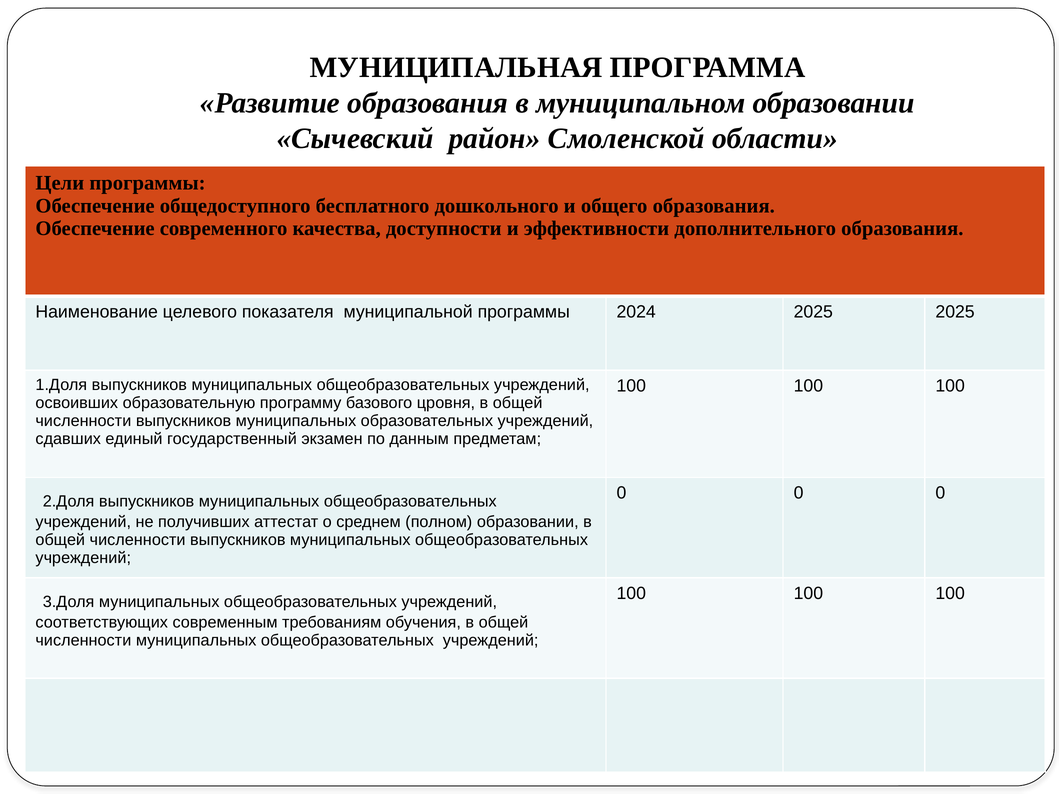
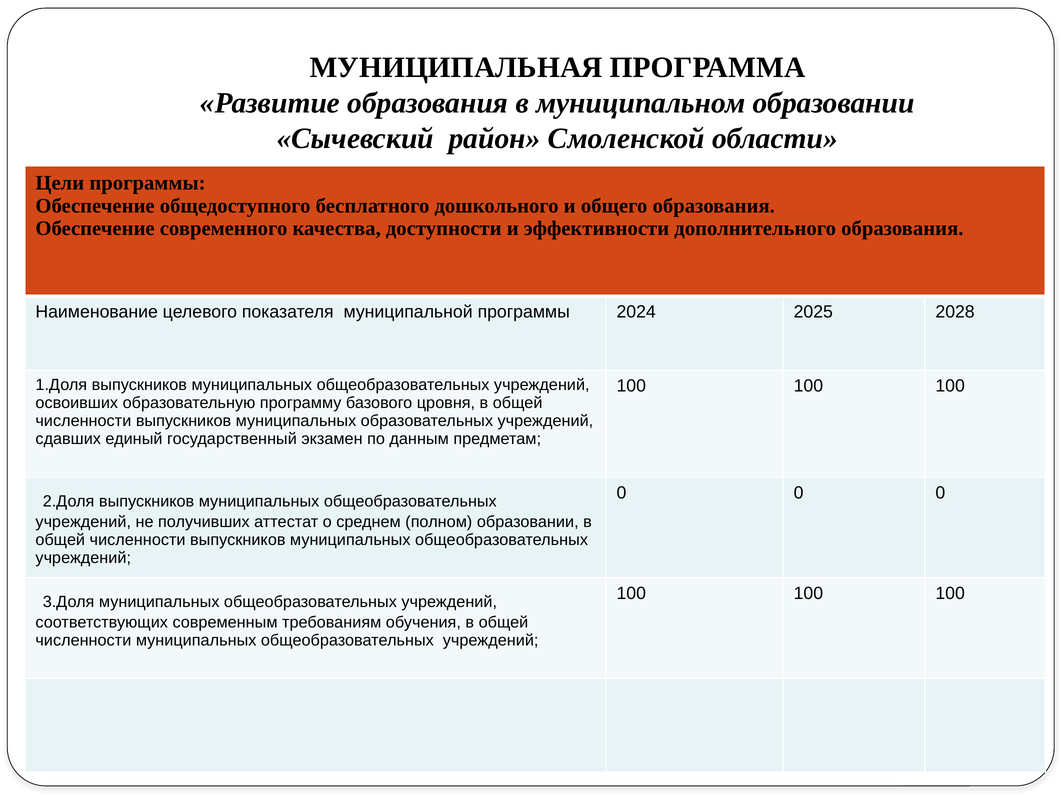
2025 2025: 2025 -> 2028 (955, 312)
